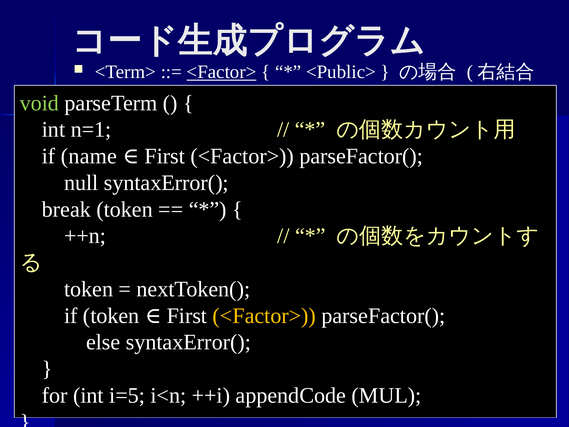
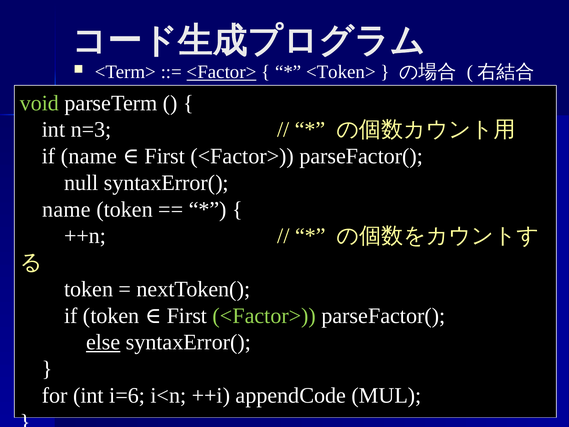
<Public>: <Public> -> <Token> (341, 72)
n=1: n=1 -> n=3 (91, 130)
break: break -> name (66, 209)
<Factor> colour: yellow -> light green (264, 316)
else underline: none -> present (103, 342)
i=5: i=5 -> i=6 (127, 395)
